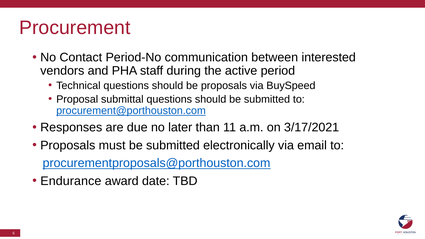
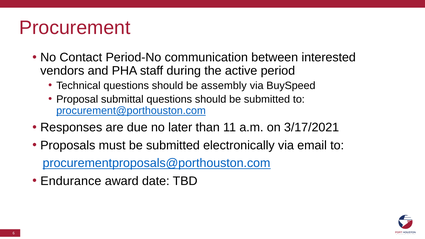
be proposals: proposals -> assembly (224, 86)
